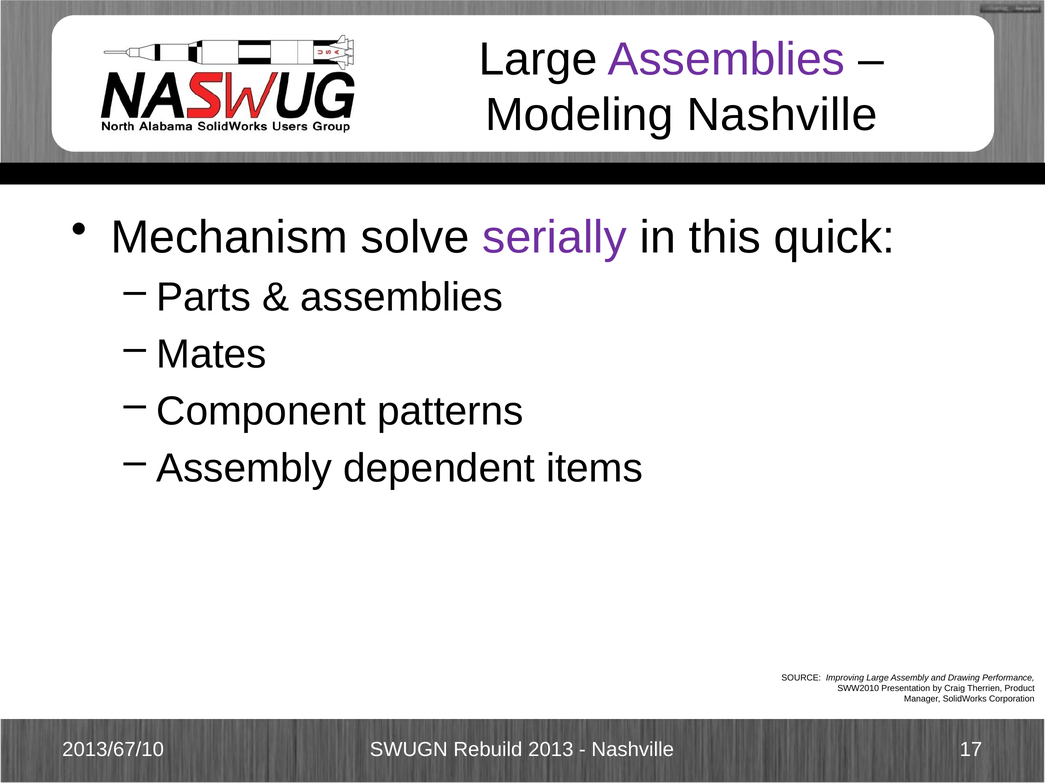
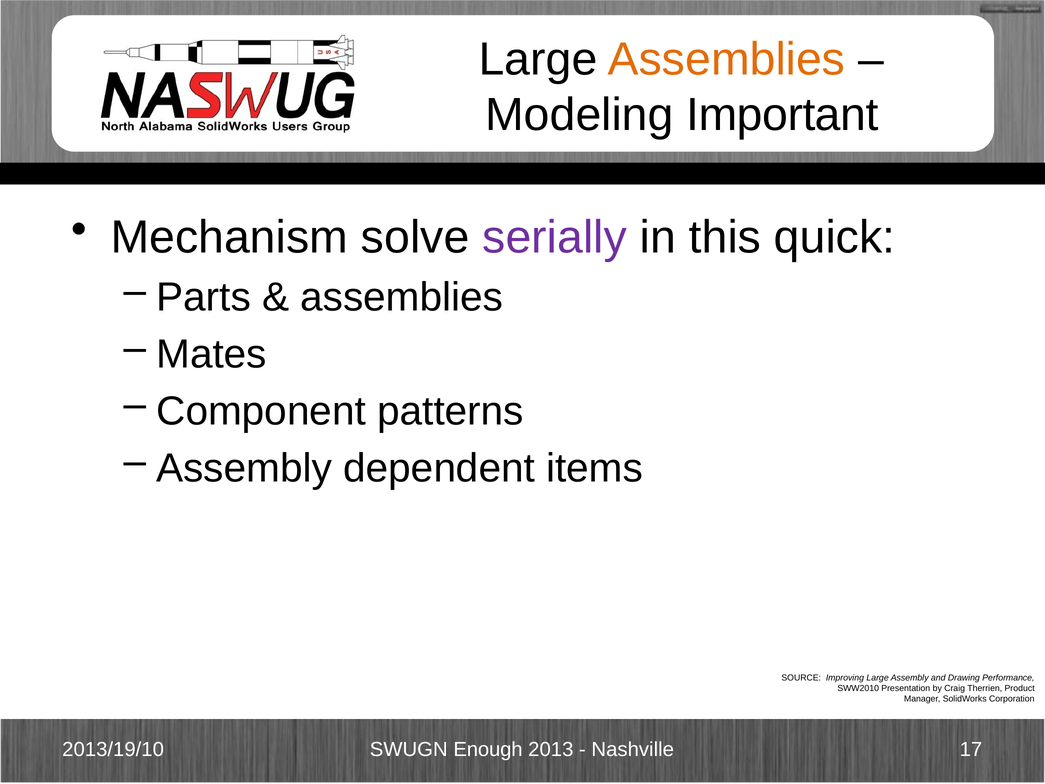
Assemblies colour: purple -> orange (726, 59)
Modeling Nashville: Nashville -> Important (782, 115)
2013/67/10: 2013/67/10 -> 2013/19/10 (113, 749)
Rebuild: Rebuild -> Enough (488, 749)
